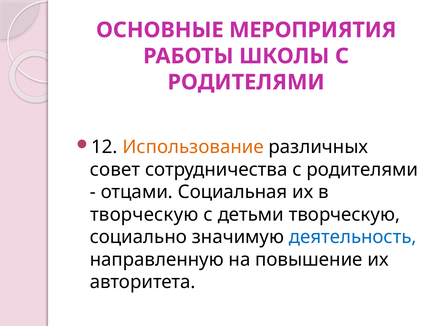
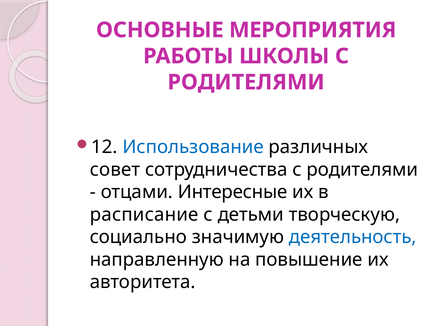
Использование colour: orange -> blue (193, 147)
Социальная: Социальная -> Интересные (233, 192)
творческую: творческую -> расписание (144, 214)
